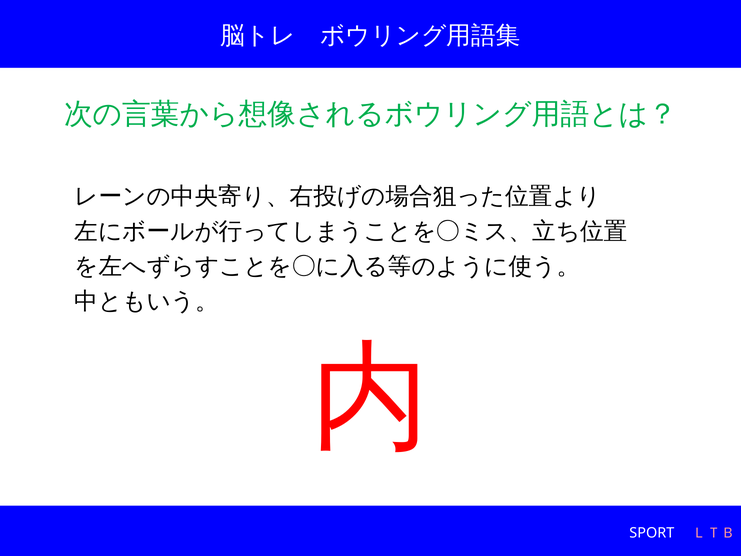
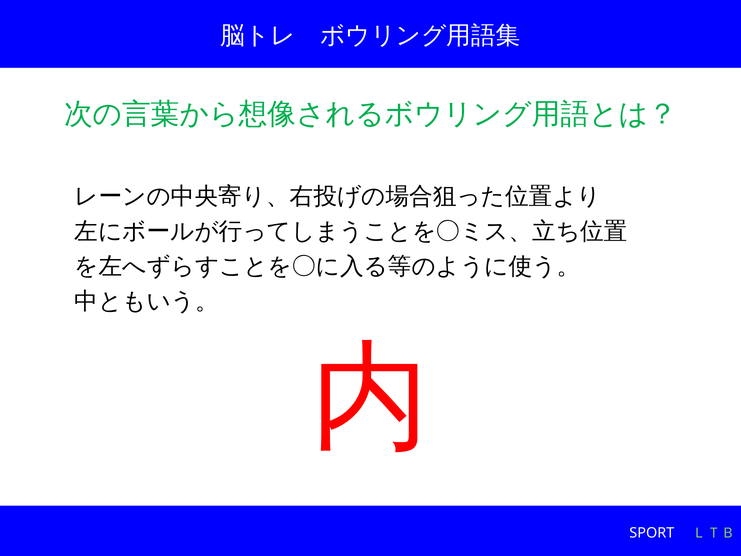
ＬＴＢ colour: pink -> light green (714, 533)
